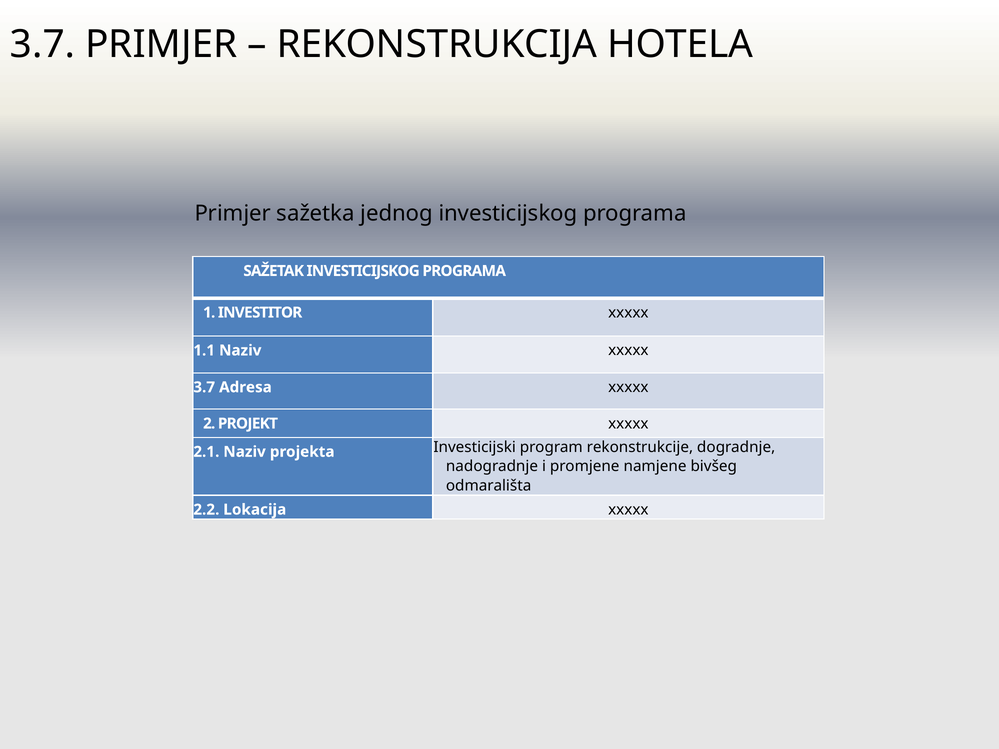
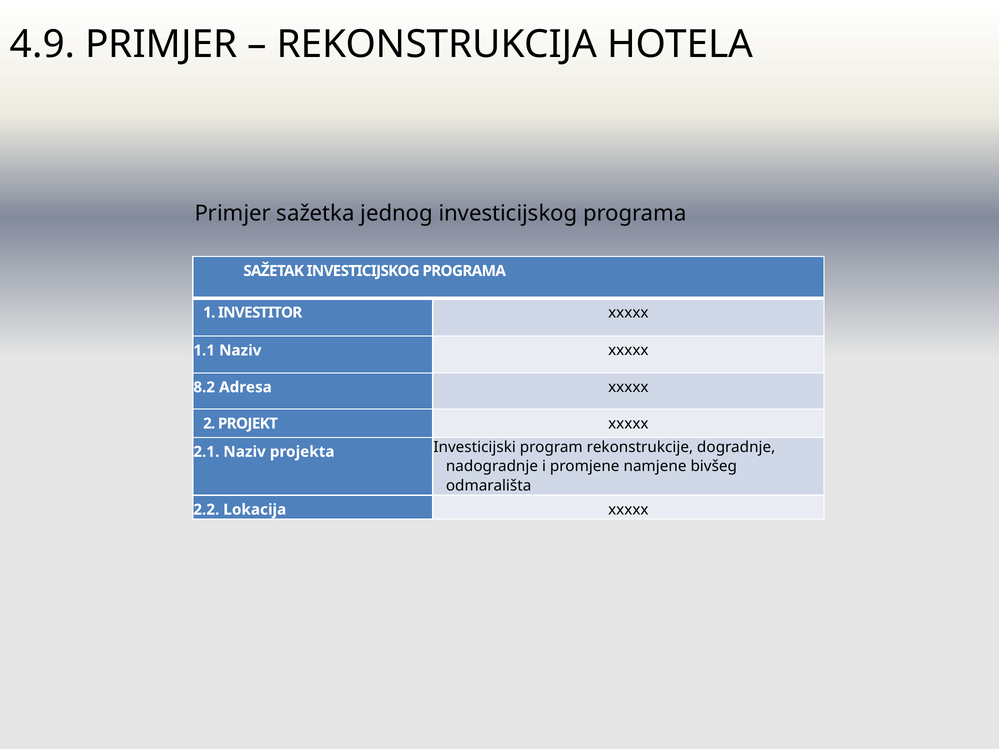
3.7: 3.7 -> 4.9 (43, 44)
3.7: 3.7 -> 8.2 (204, 387)
